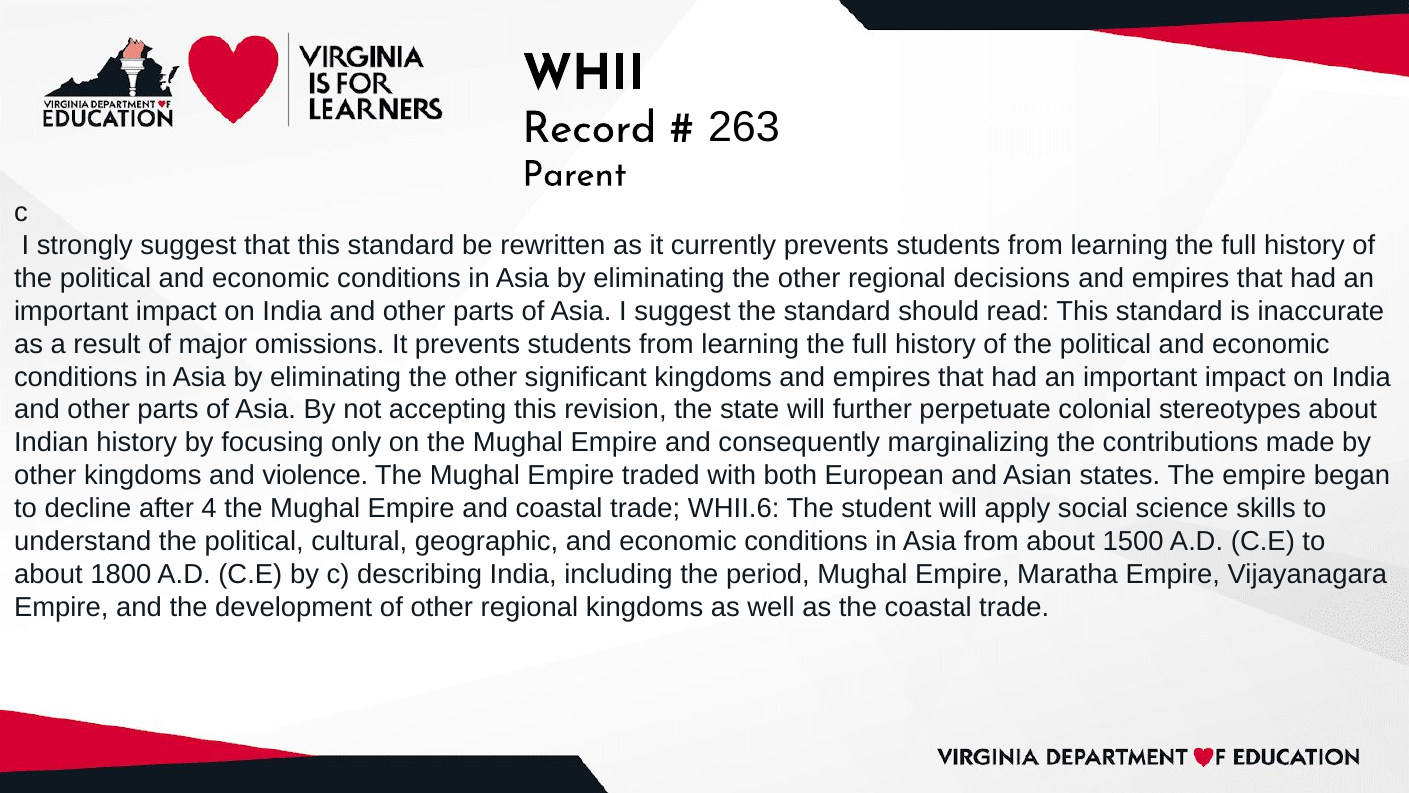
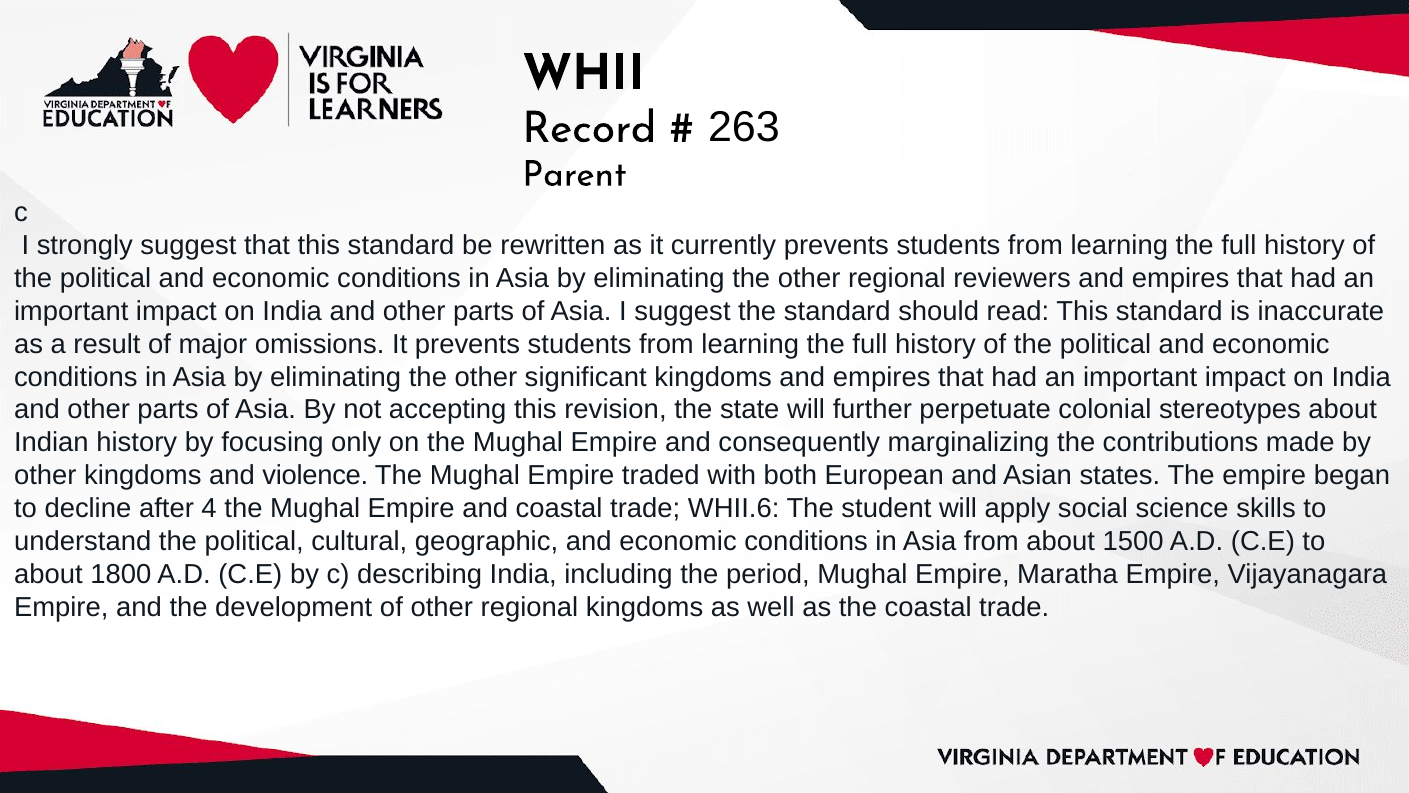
decisions: decisions -> reviewers (1012, 278)
